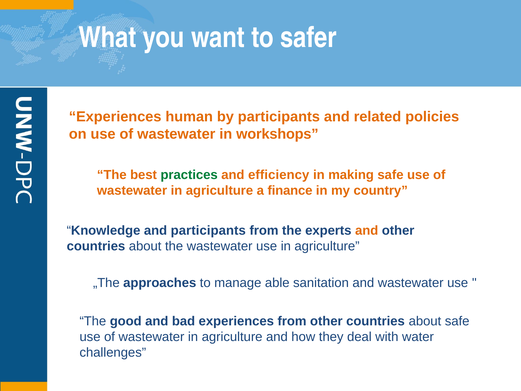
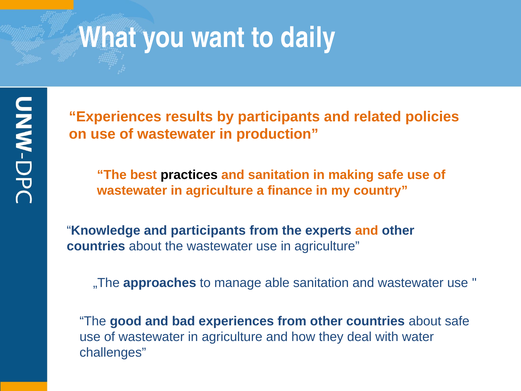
safer: safer -> daily (308, 38)
human: human -> results (189, 117)
workshops: workshops -> production (277, 134)
practices colour: green -> black (189, 175)
and efficiency: efficiency -> sanitation (279, 175)
